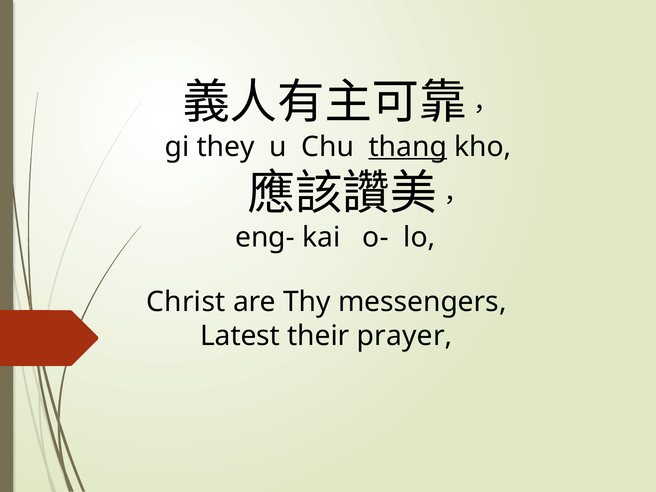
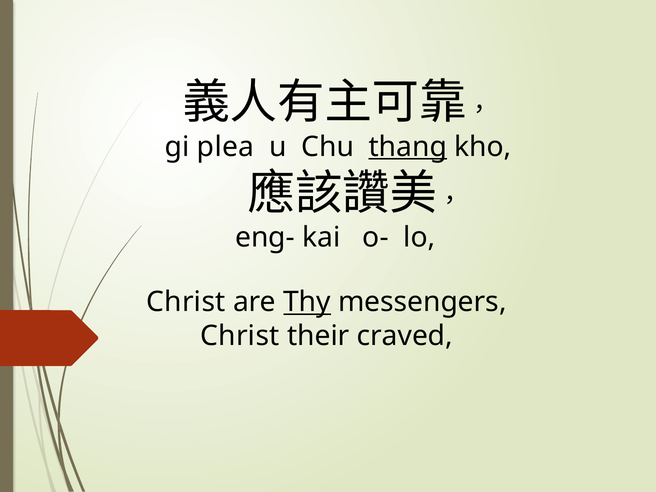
they: they -> plea (226, 147)
Thy underline: none -> present (307, 302)
Latest: Latest -> Christ (240, 336)
prayer: prayer -> craved (405, 336)
